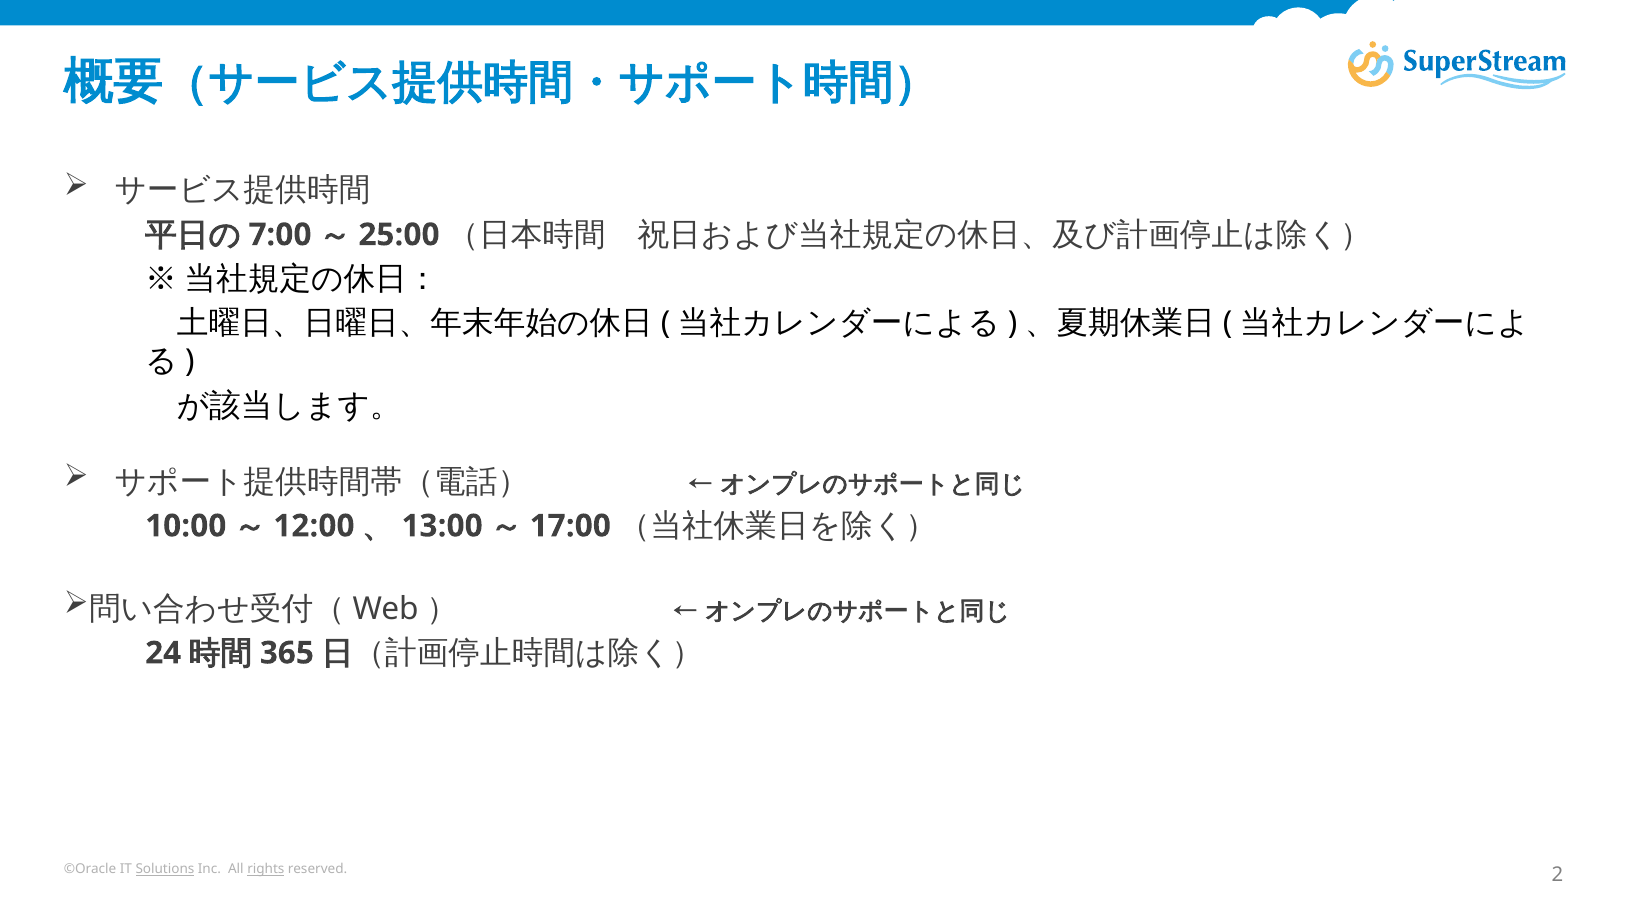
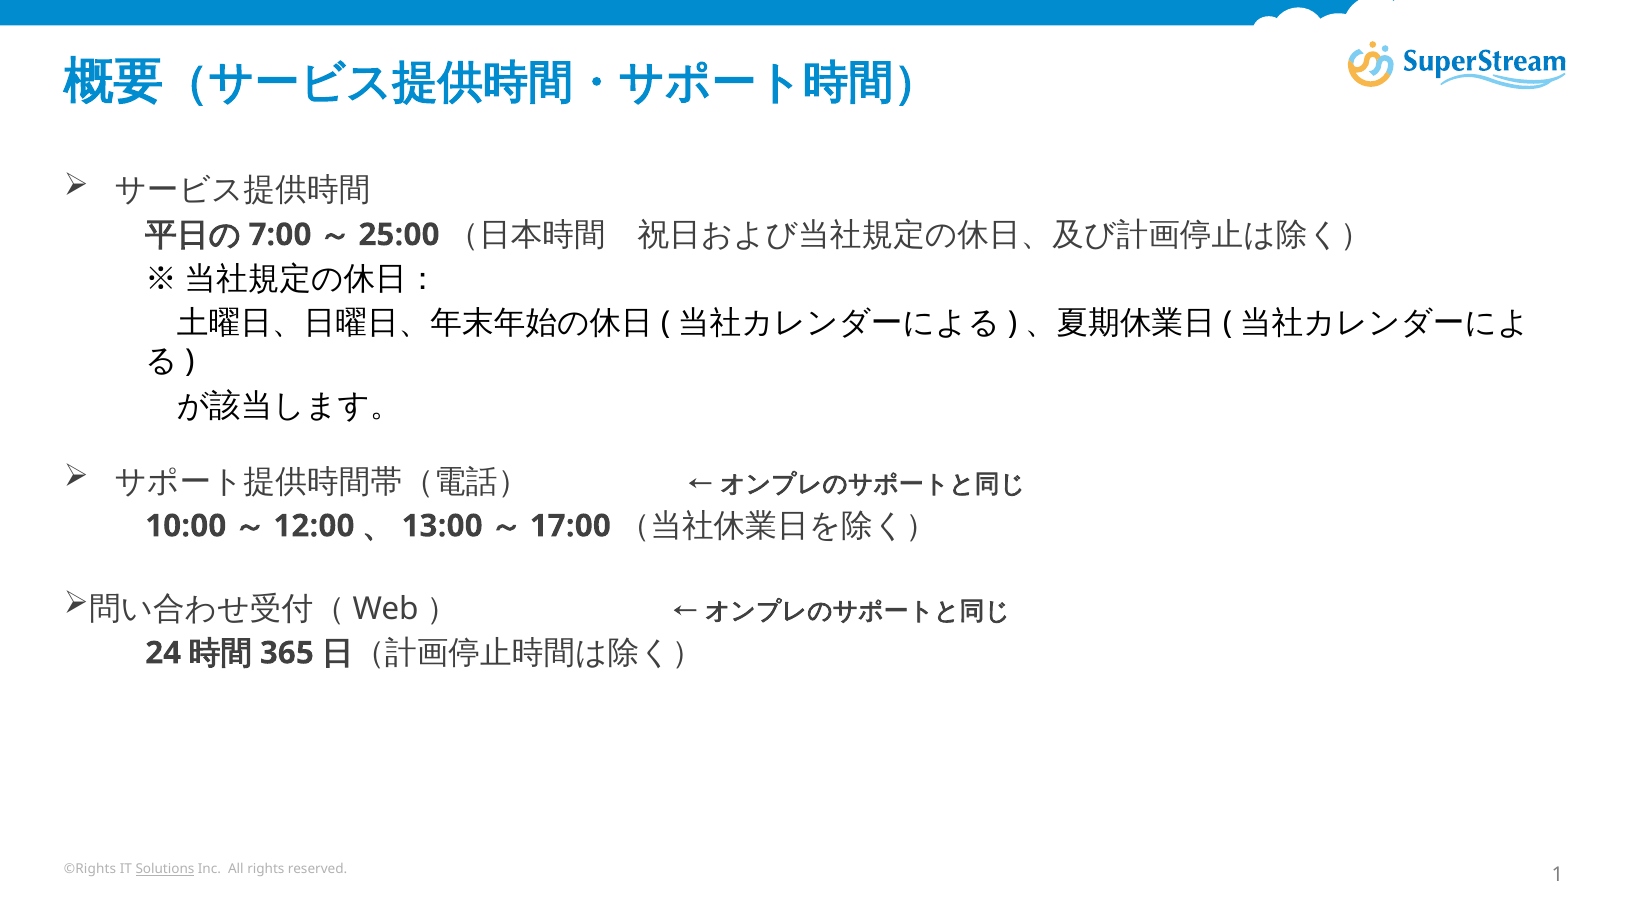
©Oracle: ©Oracle -> ©Rights (90, 869)
rights underline: present -> none (266, 869)
2: 2 -> 1 (1557, 875)
